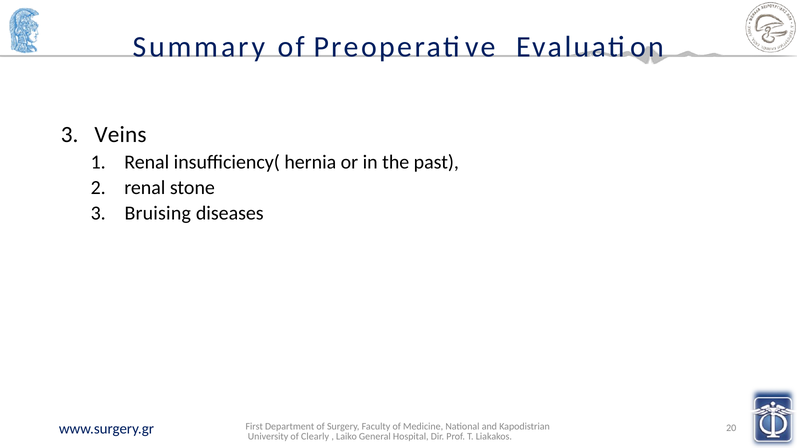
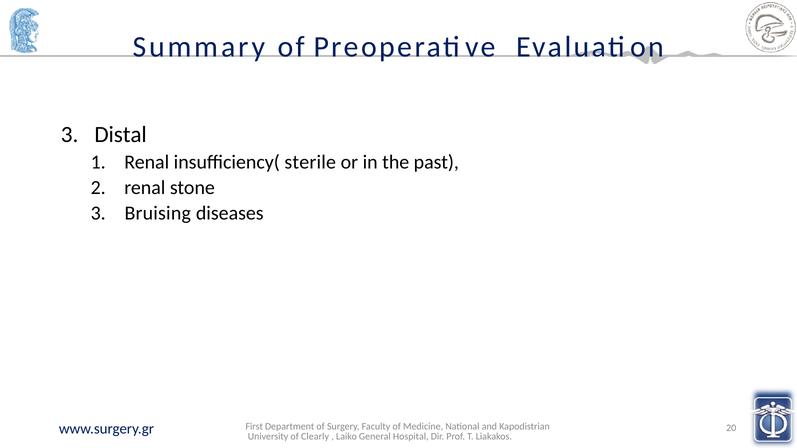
Veins: Veins -> Distal (121, 135)
hernia: hernia -> sterile (310, 162)
